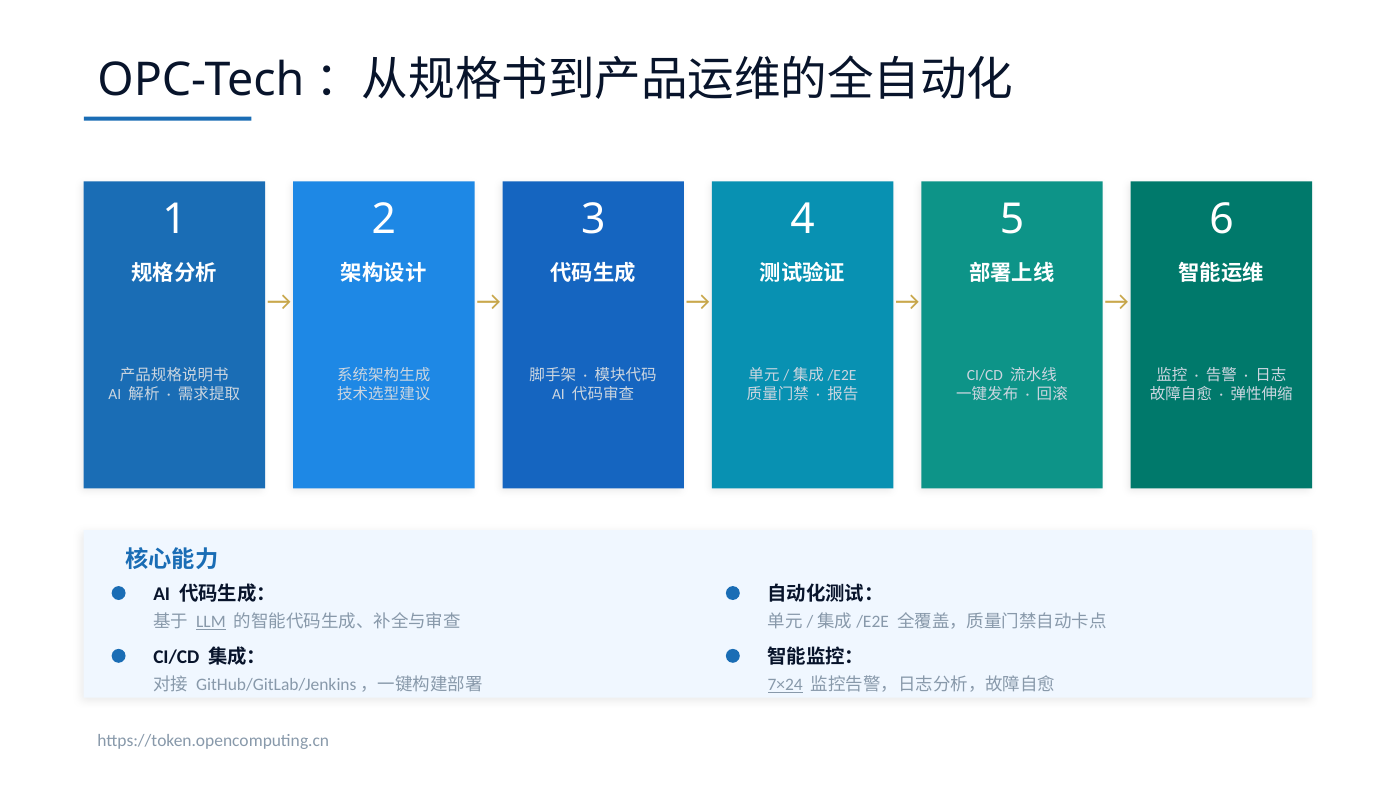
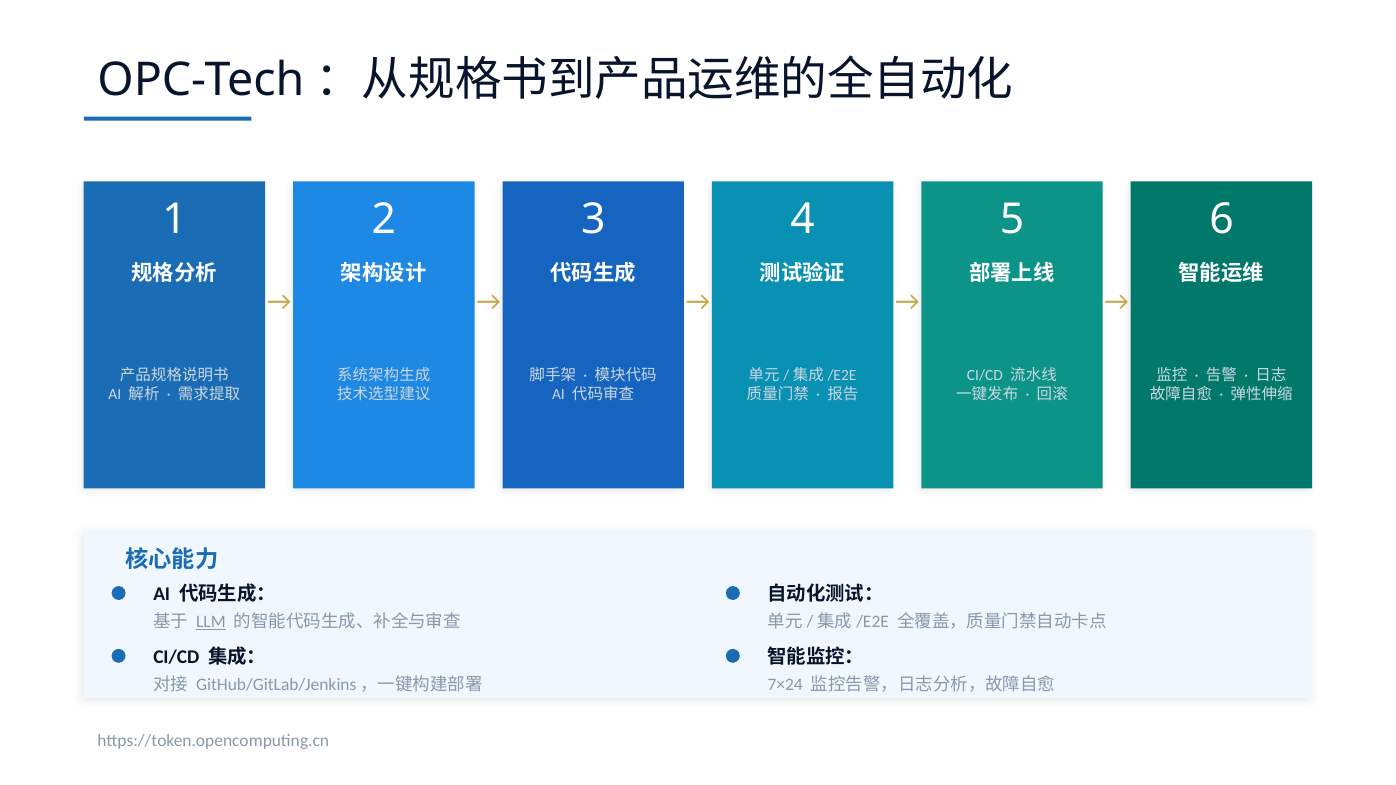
7×24 underline: present -> none (785, 685)
